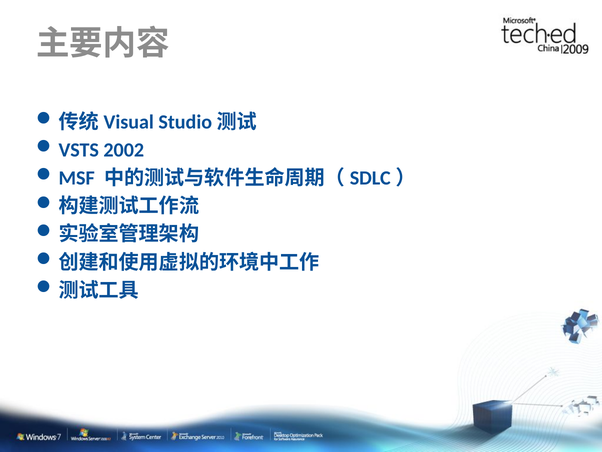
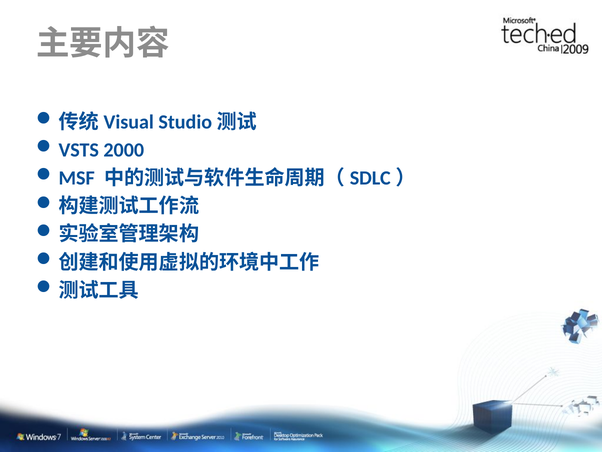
2002: 2002 -> 2000 (124, 150)
